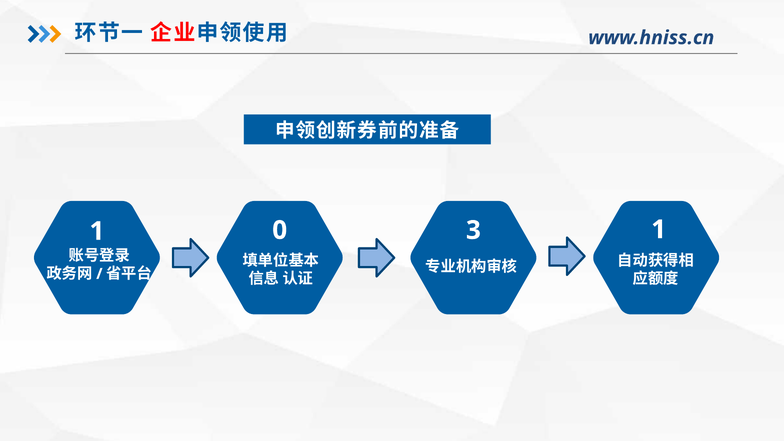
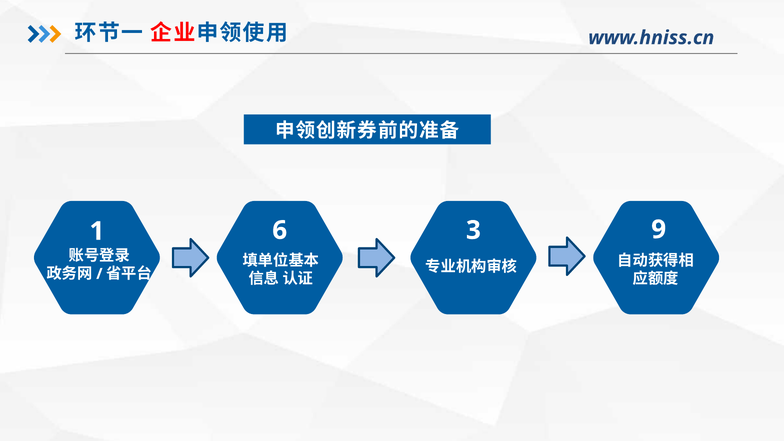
0: 0 -> 6 (280, 230)
3 1: 1 -> 9 (659, 230)
